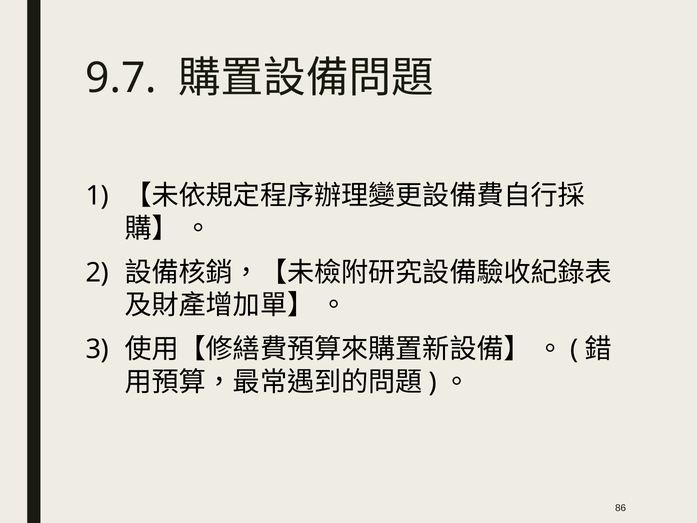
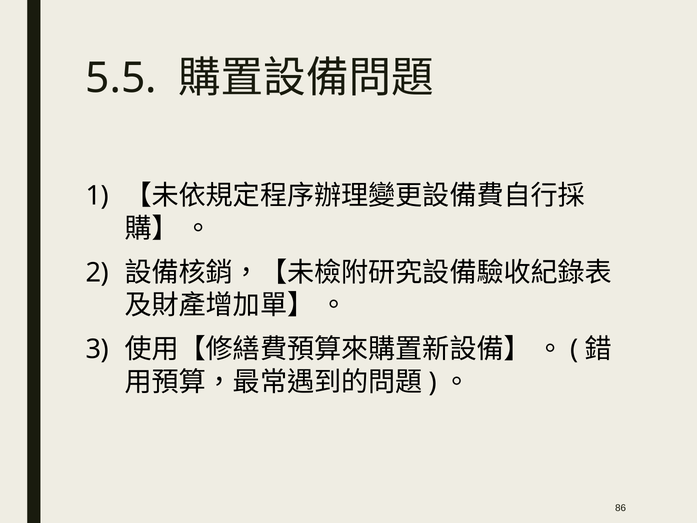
9.7: 9.7 -> 5.5 (121, 78)
